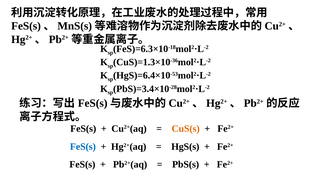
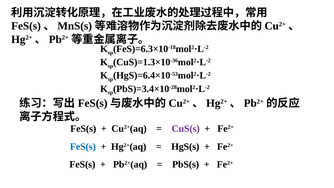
CuS(s colour: orange -> purple (186, 128)
